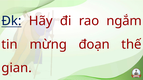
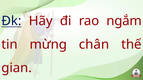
đoạn: đoạn -> chân (94, 45)
